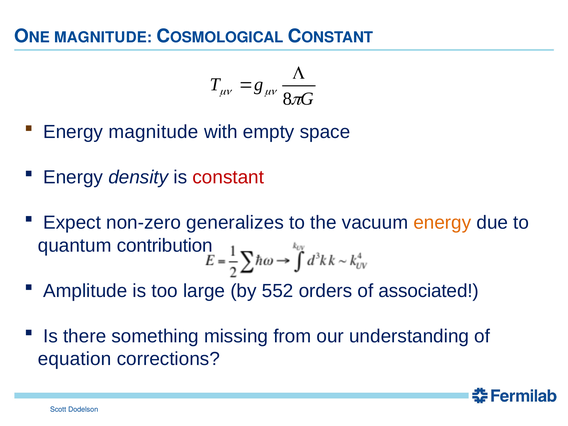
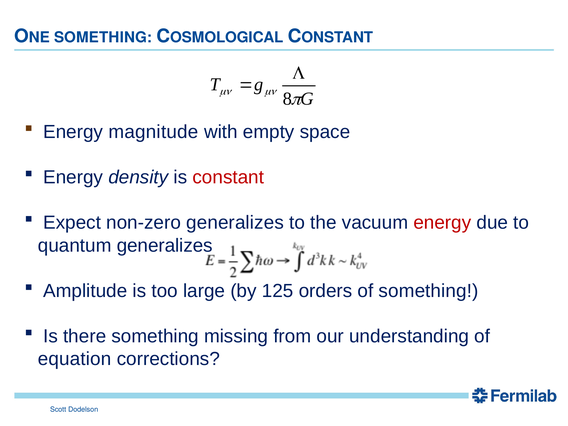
MAGNITUDE: MAGNITUDE -> SOMETHING (103, 38)
energy colour: orange -> red (442, 223)
quantum contribution: contribution -> generalizes (165, 245)
552: 552 -> 125 (278, 291)
of associated: associated -> something (429, 291)
